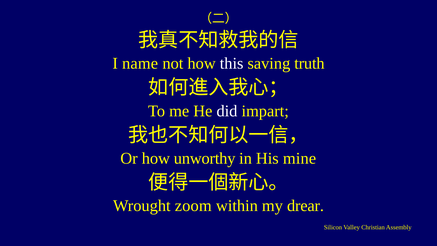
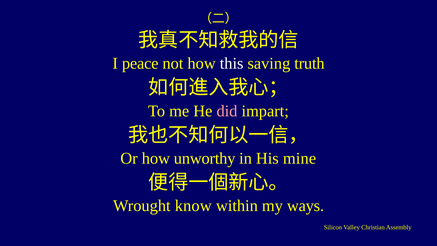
name: name -> peace (140, 64)
did colour: white -> pink (227, 111)
zoom: zoom -> know (193, 206)
drear: drear -> ways (305, 206)
